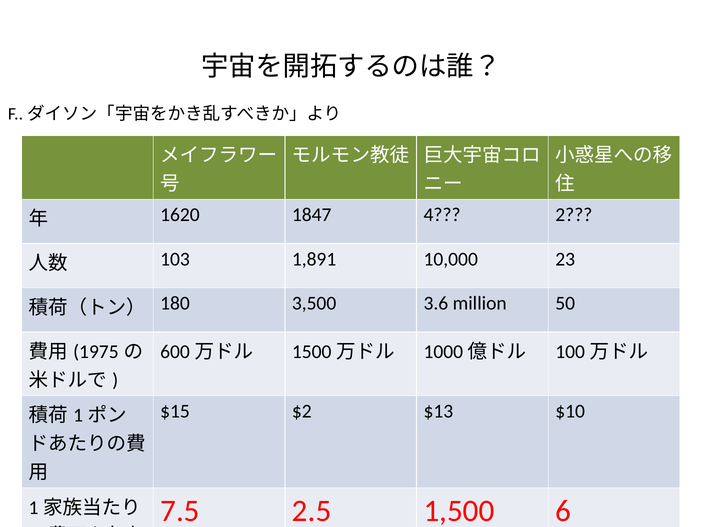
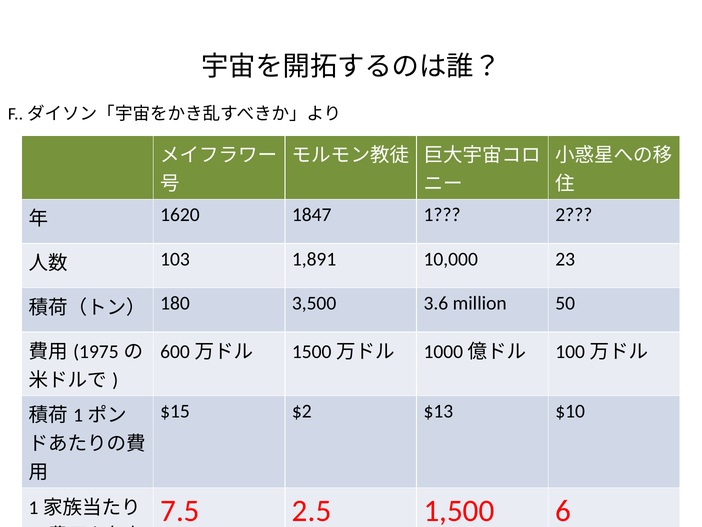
4: 4 -> 1 (442, 215)
